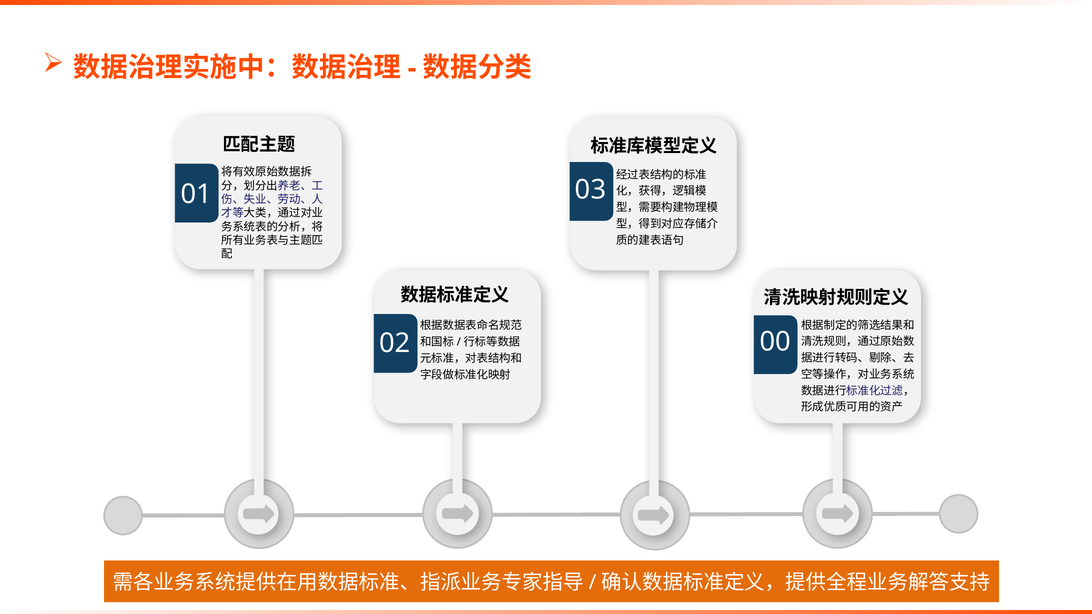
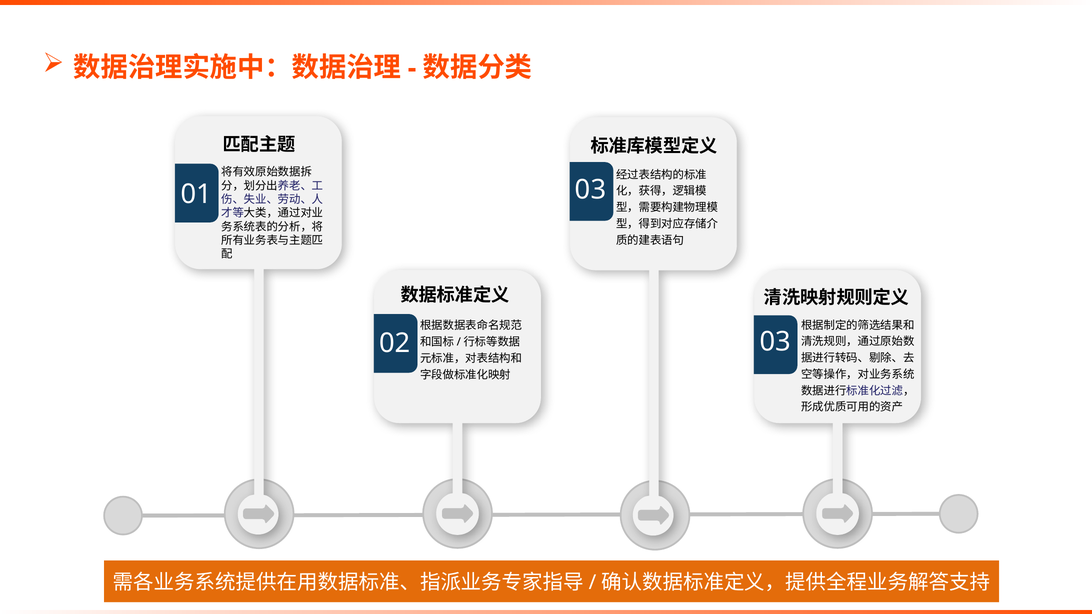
02 00: 00 -> 03 (775, 342)
